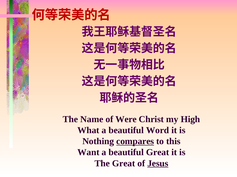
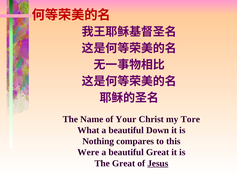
Were: Were -> Your (126, 120)
High: High -> Tore (190, 120)
Word: Word -> Down (158, 131)
compares underline: present -> none (135, 142)
Want: Want -> Were (88, 153)
